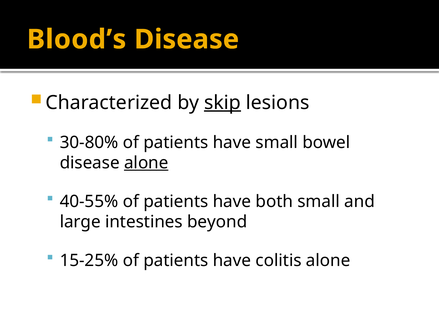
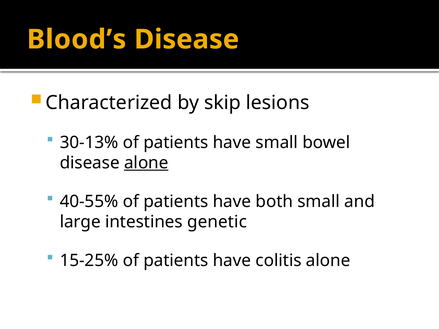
skip underline: present -> none (222, 103)
30-80%: 30-80% -> 30-13% (89, 143)
beyond: beyond -> genetic (217, 222)
